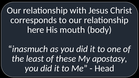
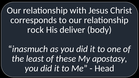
here: here -> rock (36, 30)
mouth: mouth -> deliver (72, 30)
